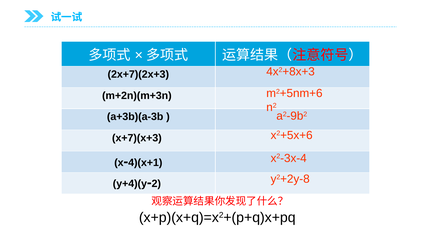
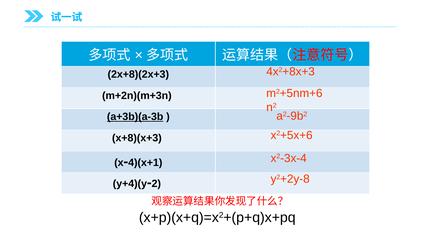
2x+7)(2x+3: 2x+7)(2x+3 -> 2x+8)(2x+3 (138, 74)
a+3b)(a-3b underline: none -> present (135, 117)
x+7)(x+3: x+7)(x+3 -> x+8)(x+3 (137, 138)
